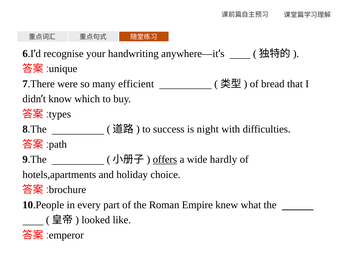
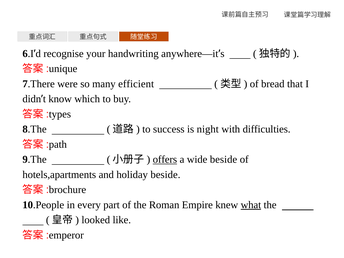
wide hardly: hardly -> beside (224, 159)
holiday choice: choice -> beside (165, 175)
what underline: none -> present (251, 205)
